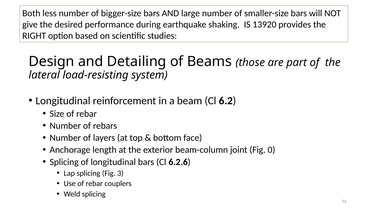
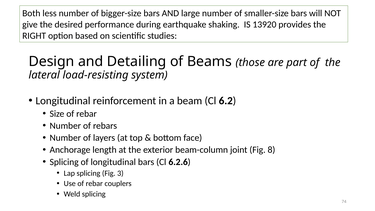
0: 0 -> 8 (271, 150)
